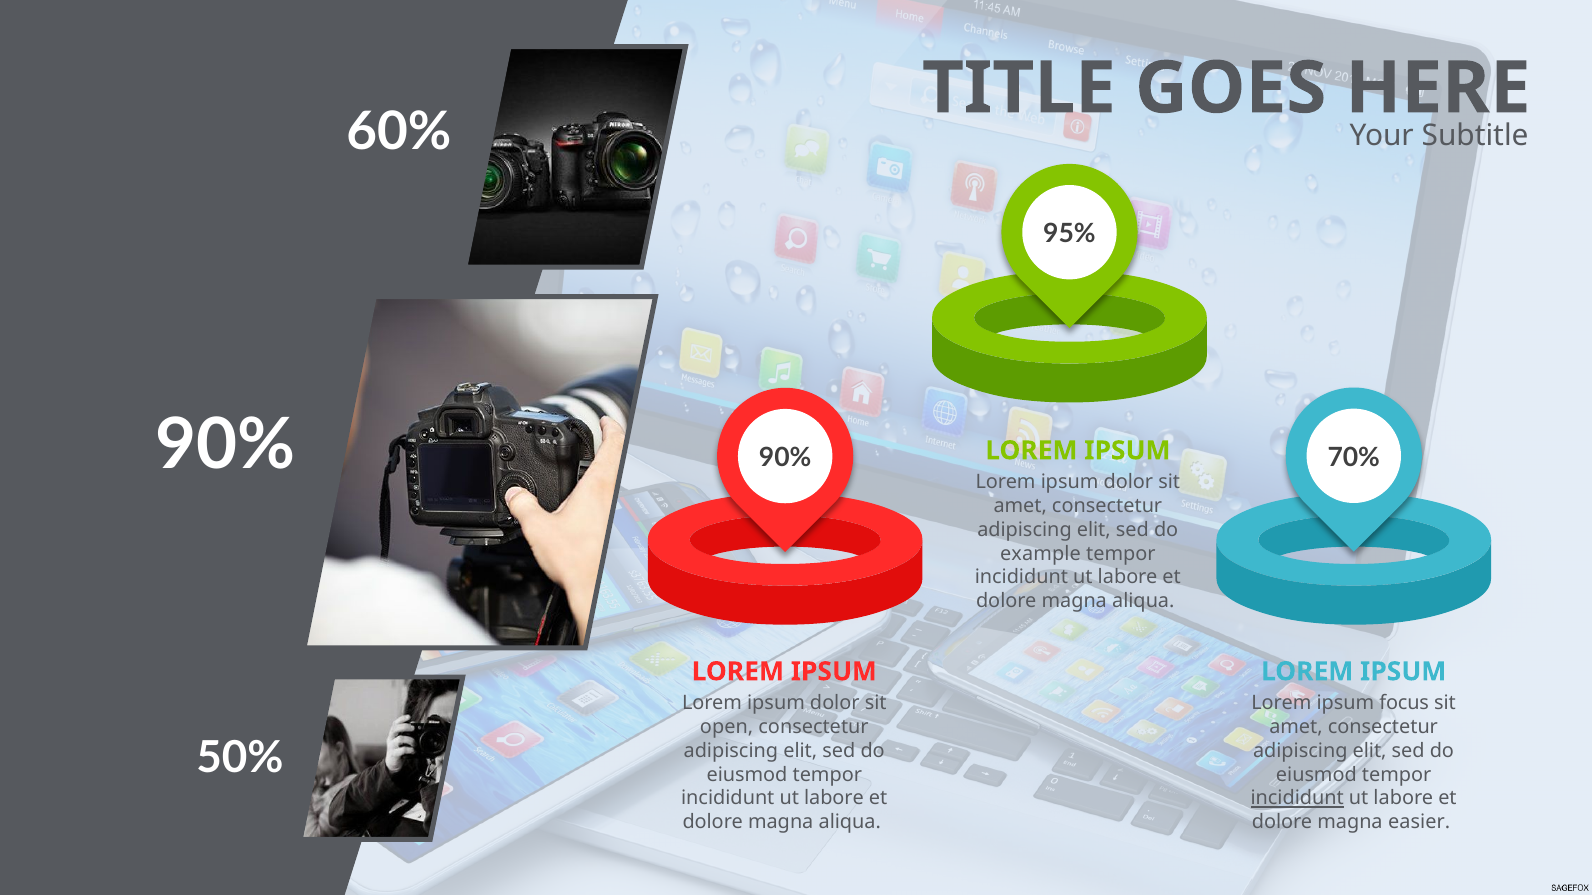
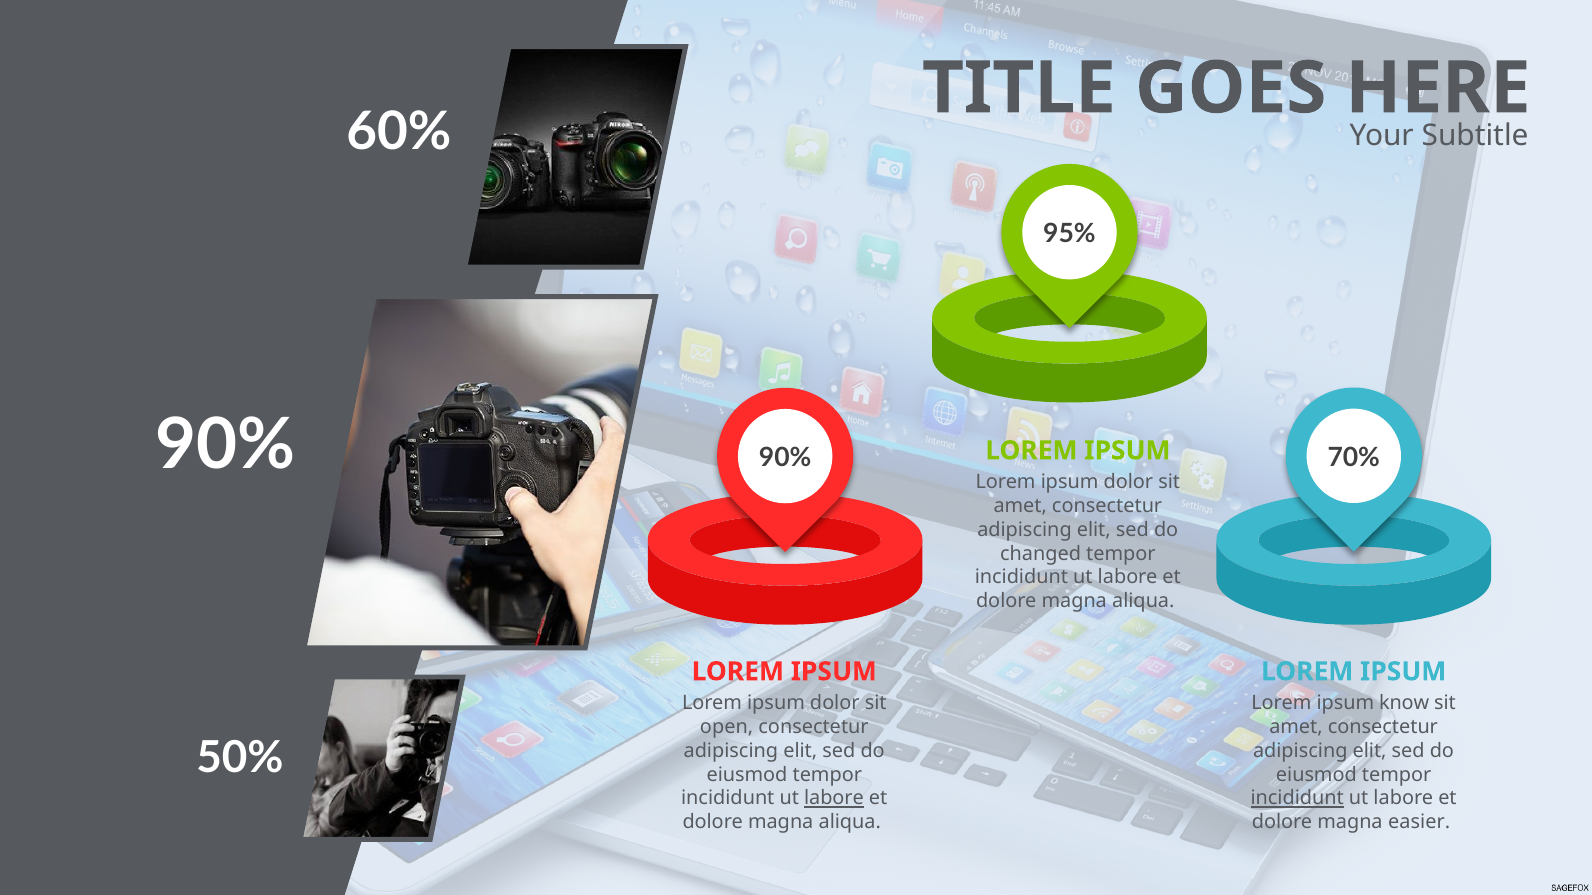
example: example -> changed (1041, 554)
focus: focus -> know (1404, 703)
labore underline: none -> present (834, 799)
